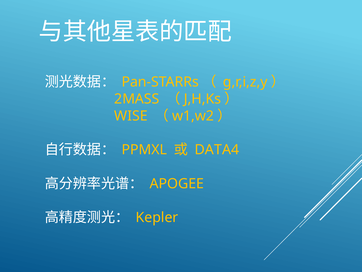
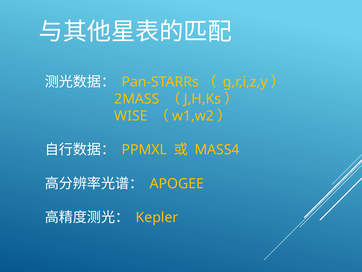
DATA4: DATA4 -> MASS4 (217, 149)
